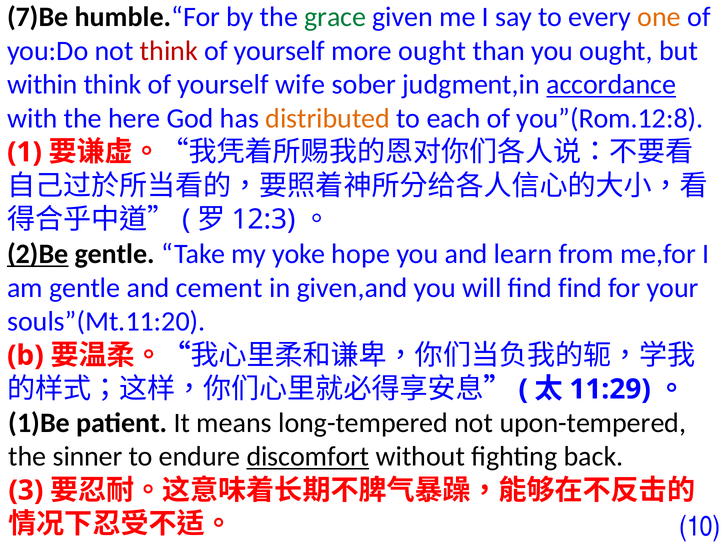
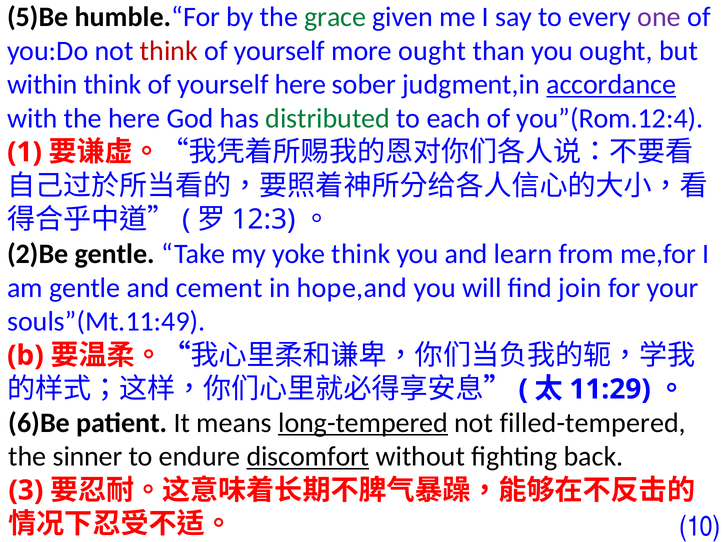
7)Be: 7)Be -> 5)Be (38, 17)
one colour: orange -> purple (659, 17)
yourself wife: wife -> here (300, 85)
distributed colour: orange -> green (328, 118)
you”(Rom.12:8: you”(Rom.12:8 -> you”(Rom.12:4 (610, 118)
2)Be underline: present -> none (38, 254)
yoke hope: hope -> think (361, 254)
given,and: given,and -> hope,and (352, 288)
find find: find -> join (580, 288)
souls”(Mt.11:20: souls”(Mt.11:20 -> souls”(Mt.11:49 (106, 321)
1)Be: 1)Be -> 6)Be (39, 422)
long-tempered underline: none -> present (363, 422)
upon-tempered: upon-tempered -> filled-tempered (593, 422)
